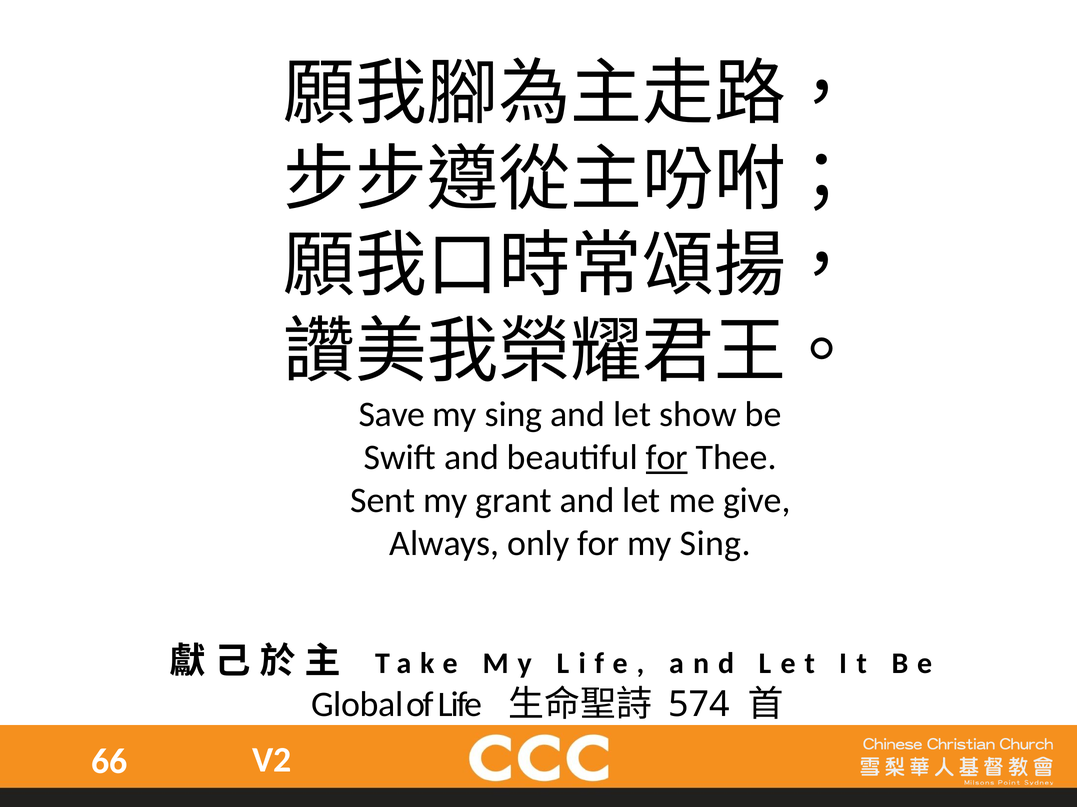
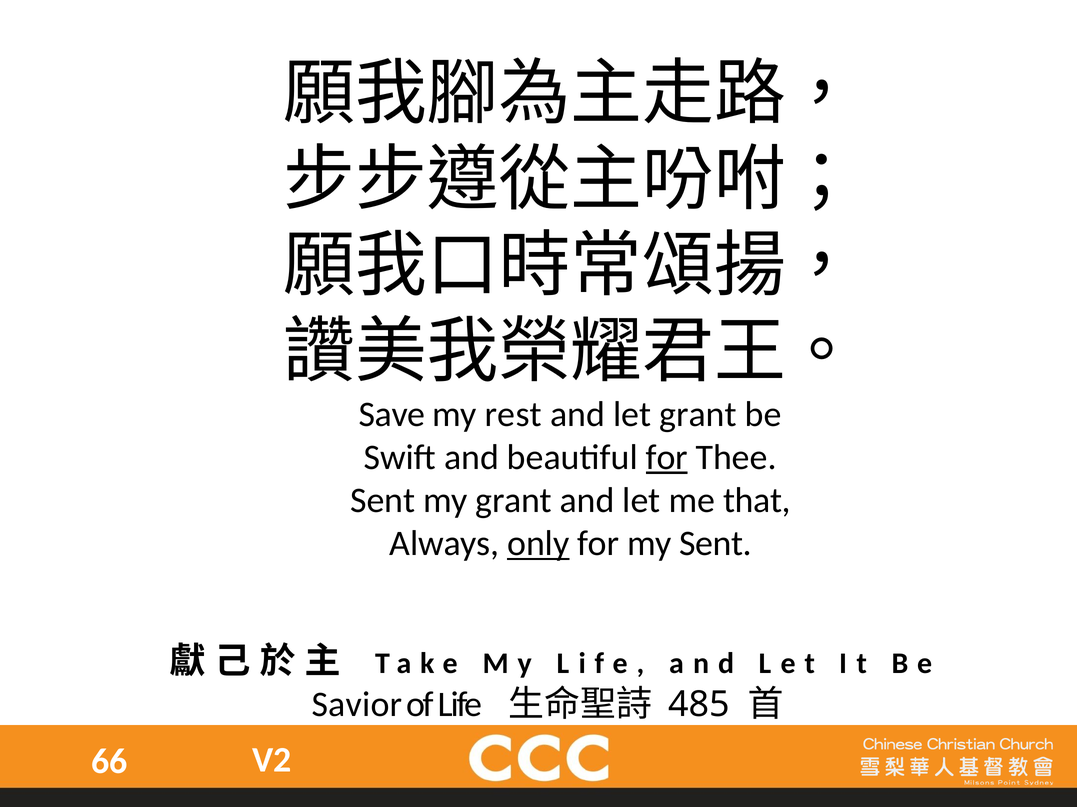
sing: sing -> rest (513, 415)
let show: show -> grant (698, 415)
give: give -> that (757, 501)
only underline: none -> present (538, 544)
for my Sing: Sing -> Sent (716, 544)
Global: Global -> Savior (357, 705)
574: 574 -> 485 (699, 705)
